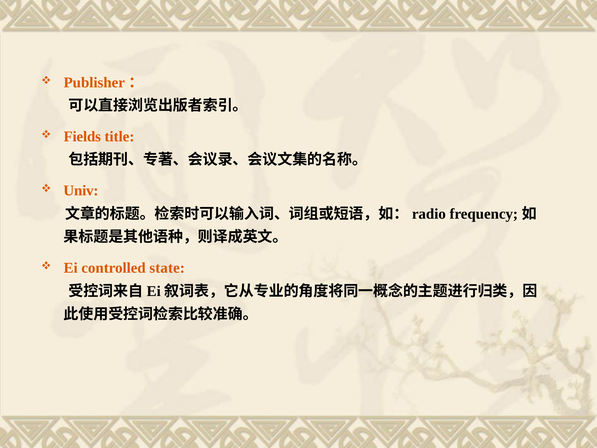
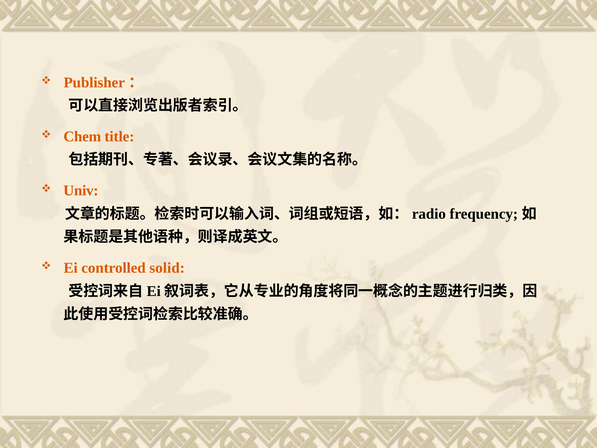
Fields: Fields -> Chem (82, 136)
state: state -> solid (167, 268)
